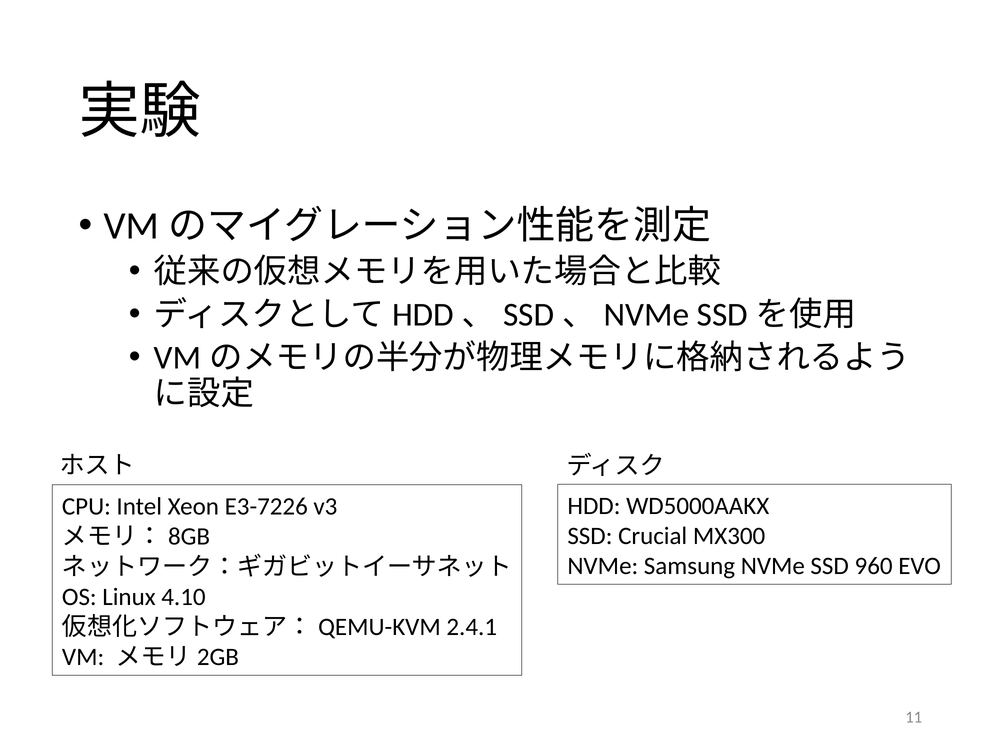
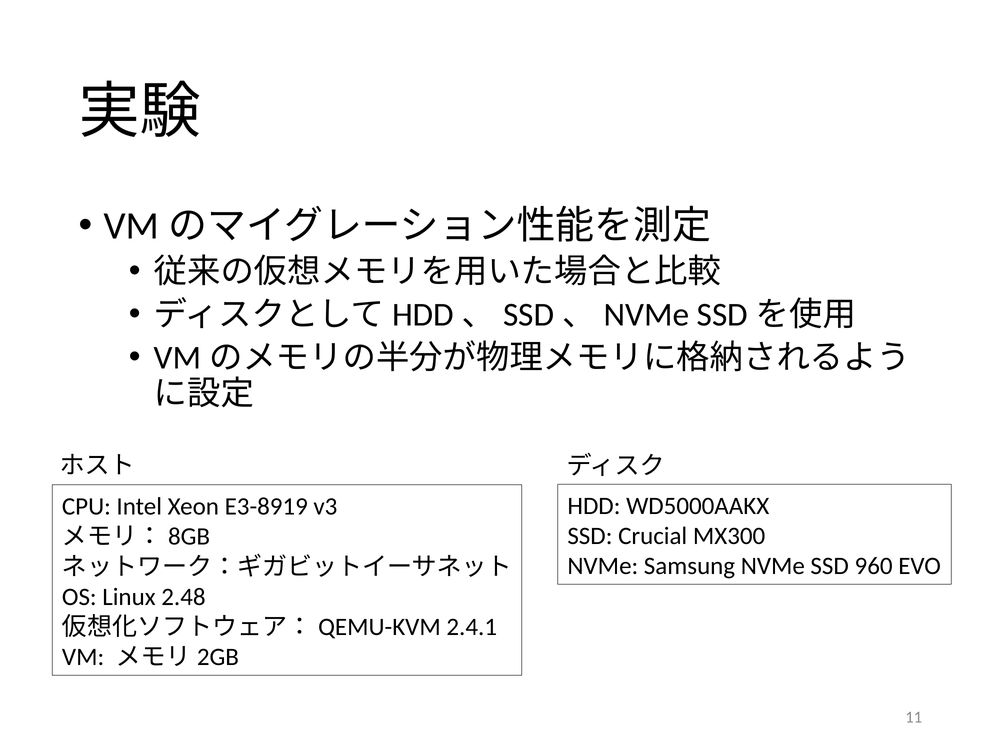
E3-7226: E3-7226 -> E3-8919 (266, 507)
4.10: 4.10 -> 2.48 (183, 597)
